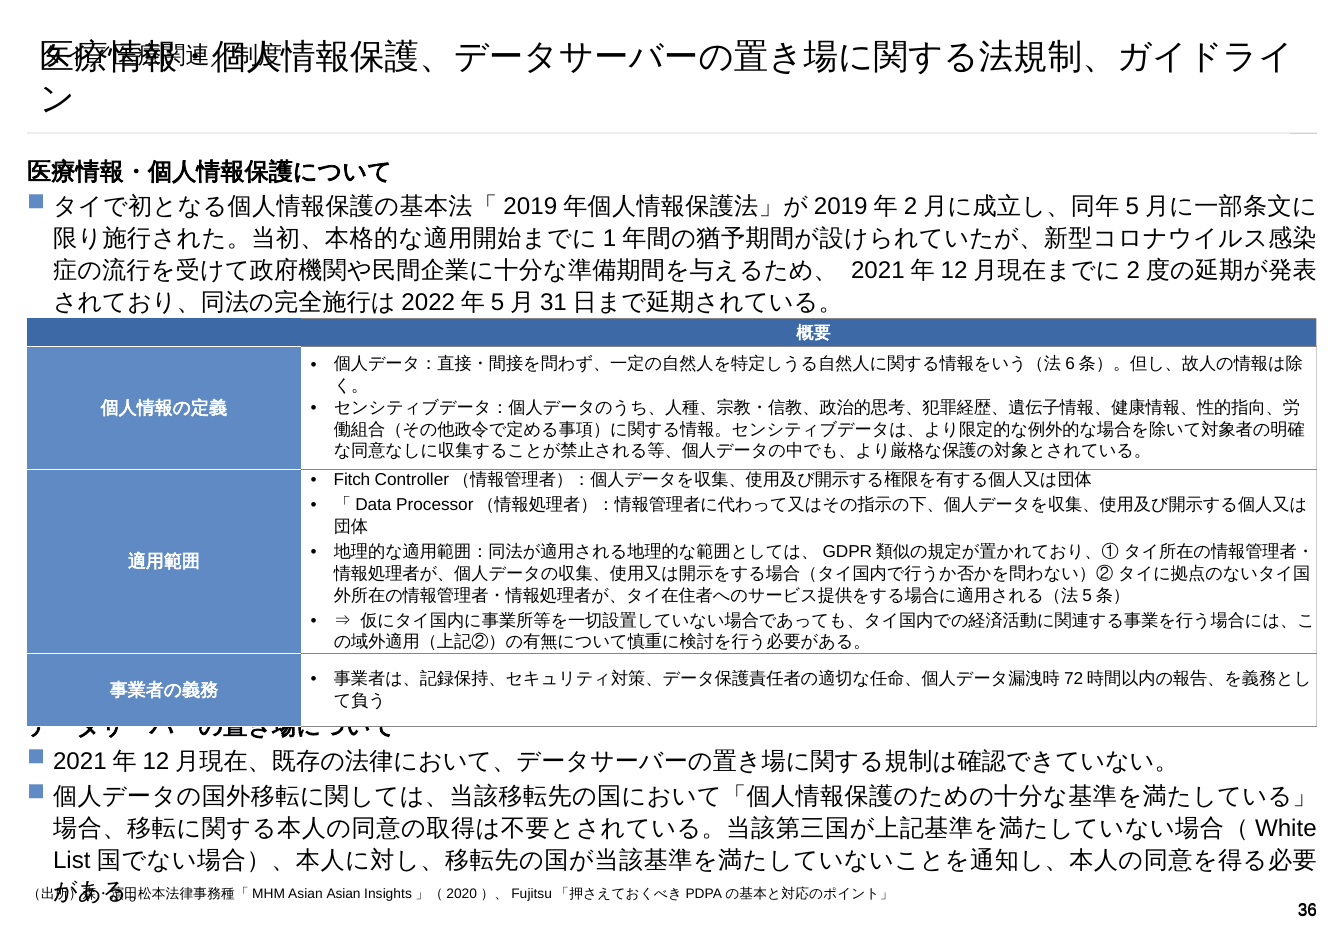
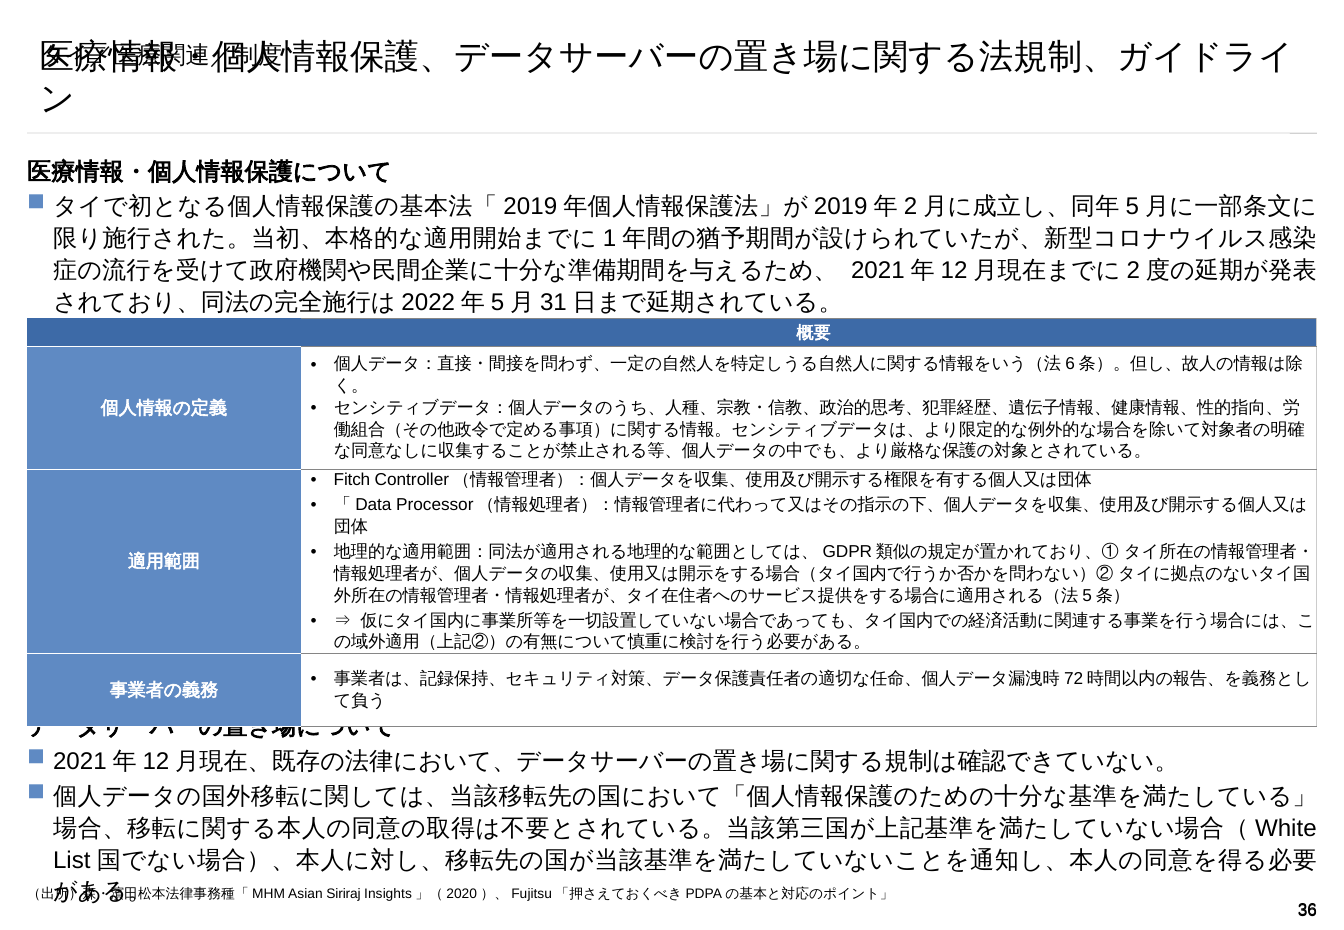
Asian Asian: Asian -> Siriraj (344, 894)
